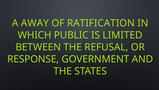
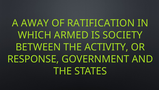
PUBLIC: PUBLIC -> ARMED (71, 35)
LIMITED: LIMITED -> SOCIETY (123, 35)
REFUSAL: REFUSAL -> ACTIVITY (106, 47)
